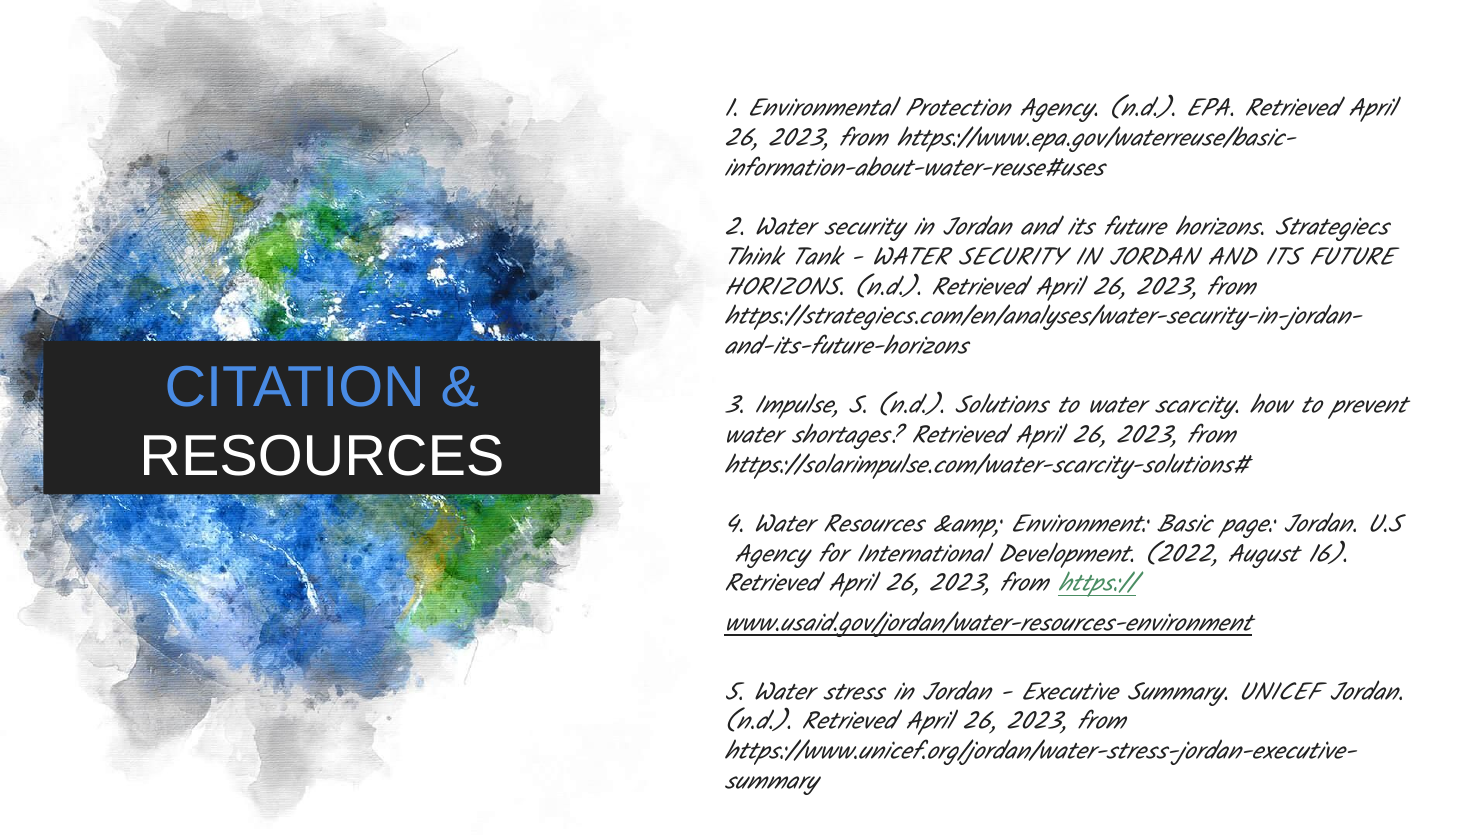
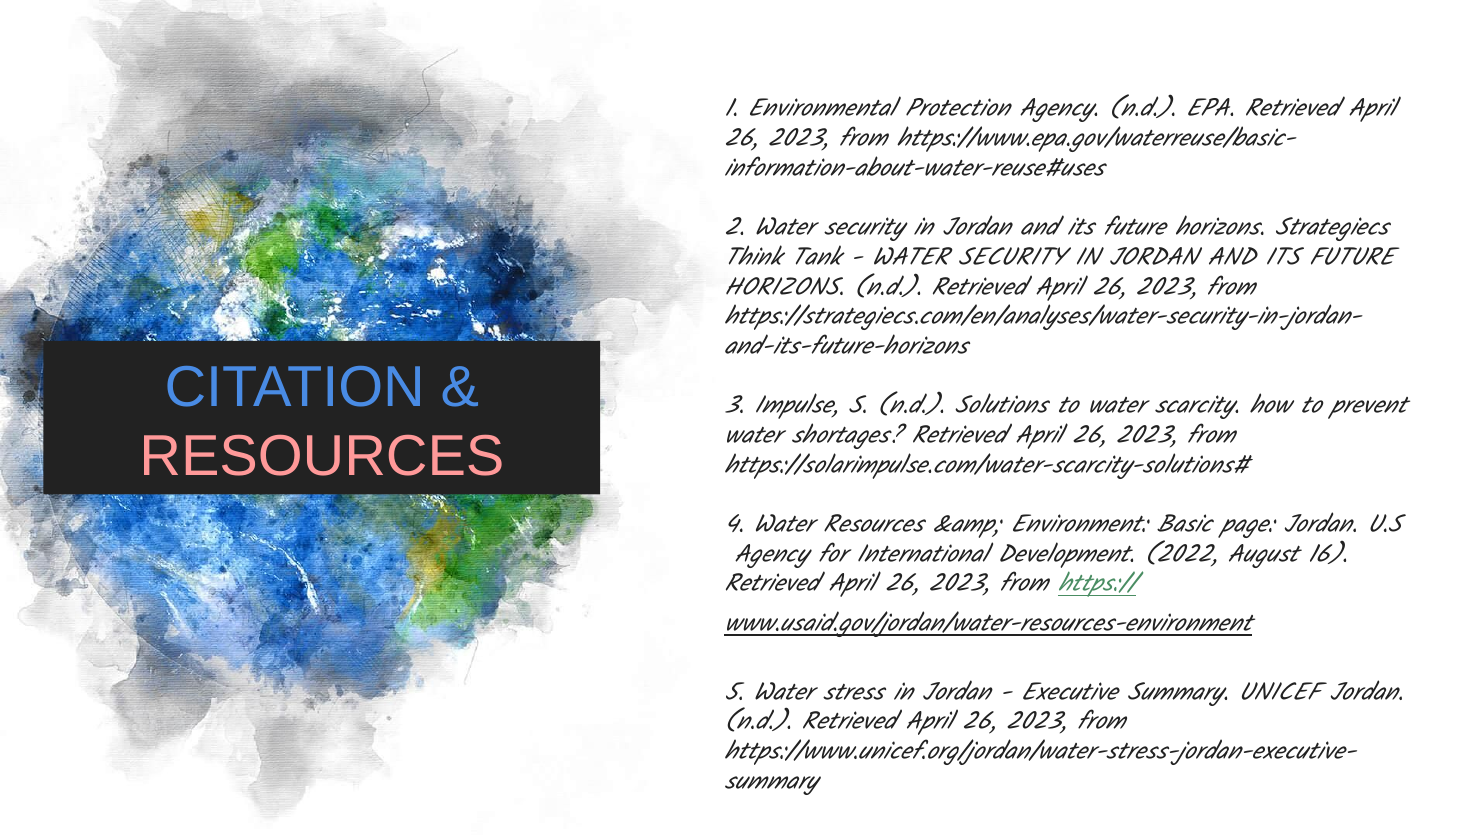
RESOURCES colour: white -> pink (322, 456)
